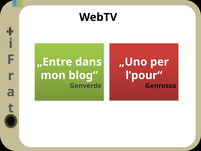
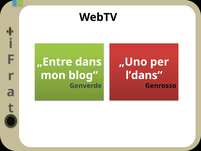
l’pour“: l’pour“ -> l’dans“ (144, 75)
